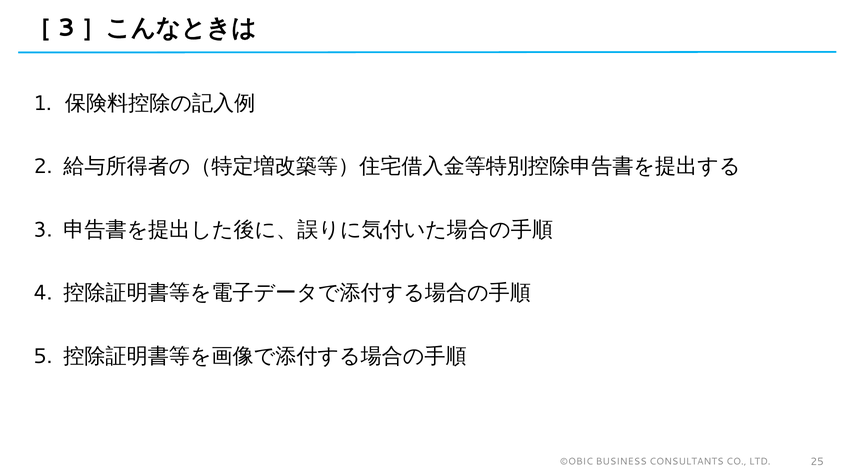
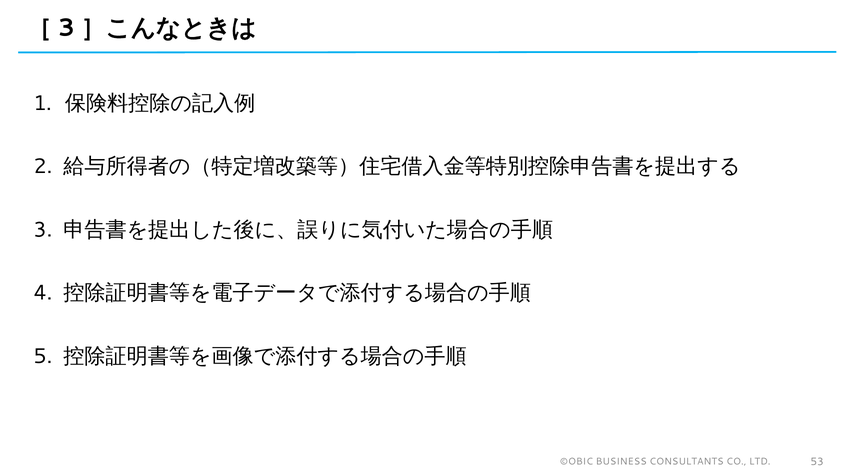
25: 25 -> 53 (817, 462)
